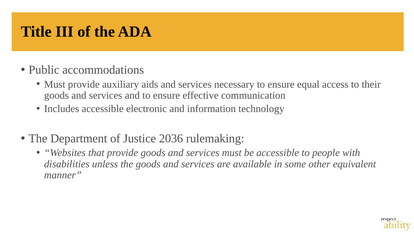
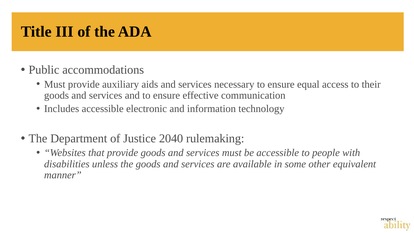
2036: 2036 -> 2040 (171, 138)
